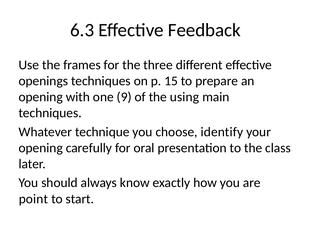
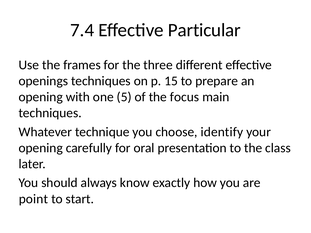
6.3: 6.3 -> 7.4 (82, 30)
Feedback: Feedback -> Particular (204, 30)
9: 9 -> 5 (124, 97)
using: using -> focus (185, 97)
